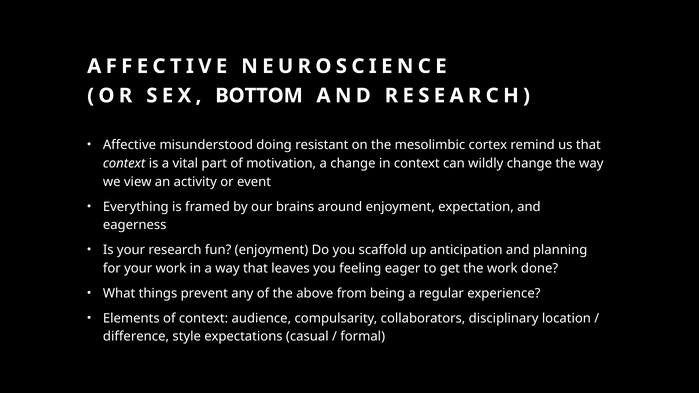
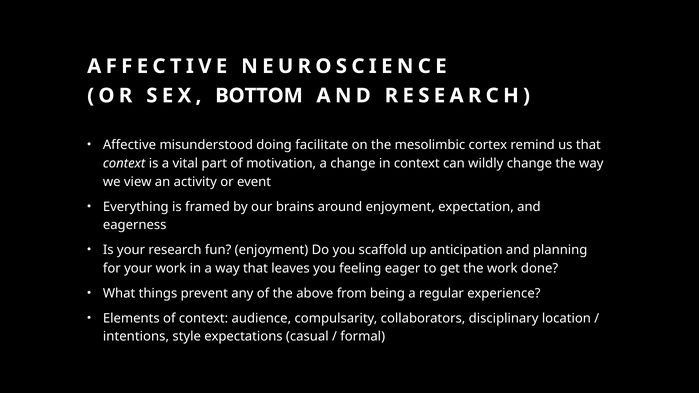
resistant: resistant -> facilitate (322, 145)
difference: difference -> intentions (136, 337)
